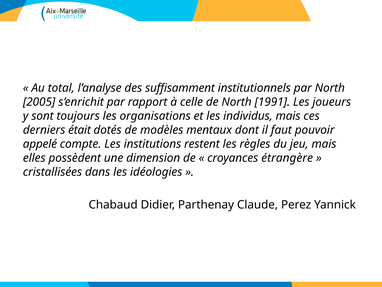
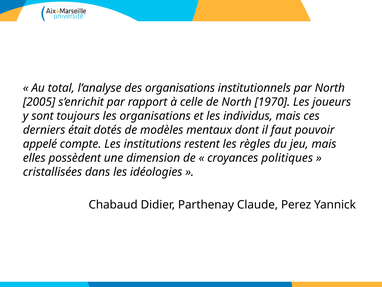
des suffisamment: suffisamment -> organisations (180, 88)
1991: 1991 -> 1970 (272, 102)
étrangère: étrangère -> politiques (287, 158)
